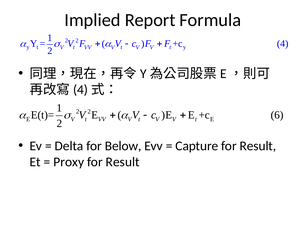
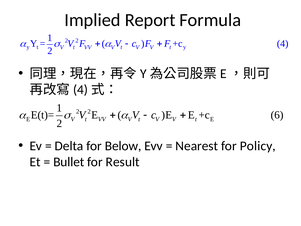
Capture: Capture -> Nearest (197, 146)
Result: Result -> Policy (258, 146)
Proxy: Proxy -> Bullet (69, 162)
